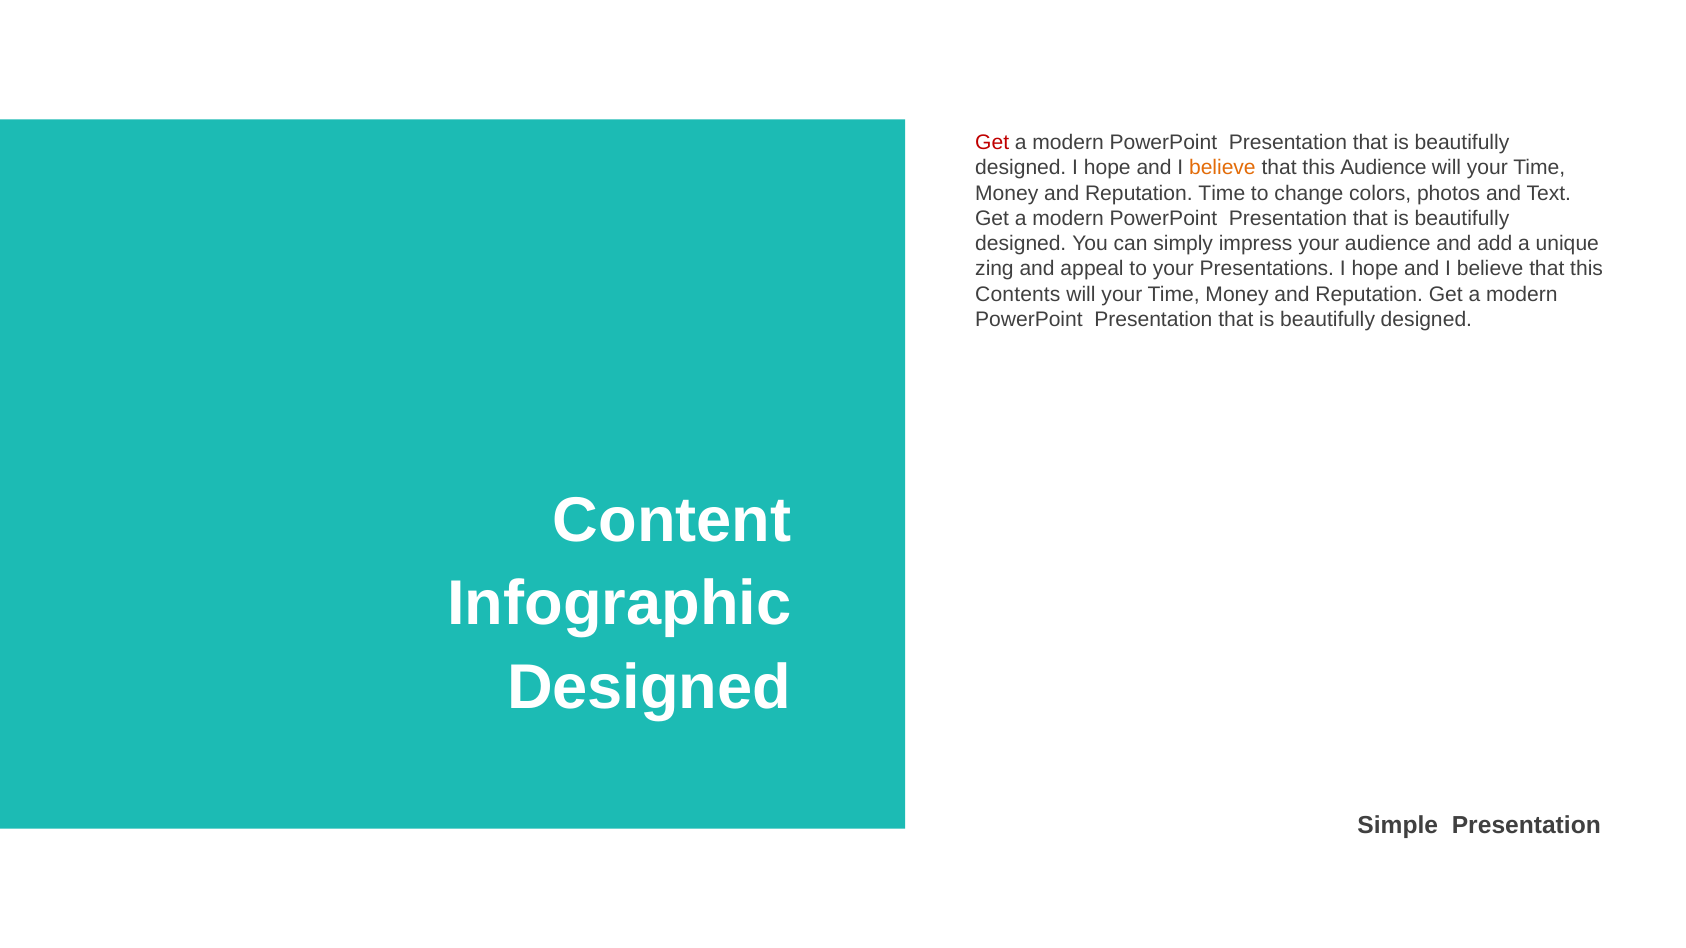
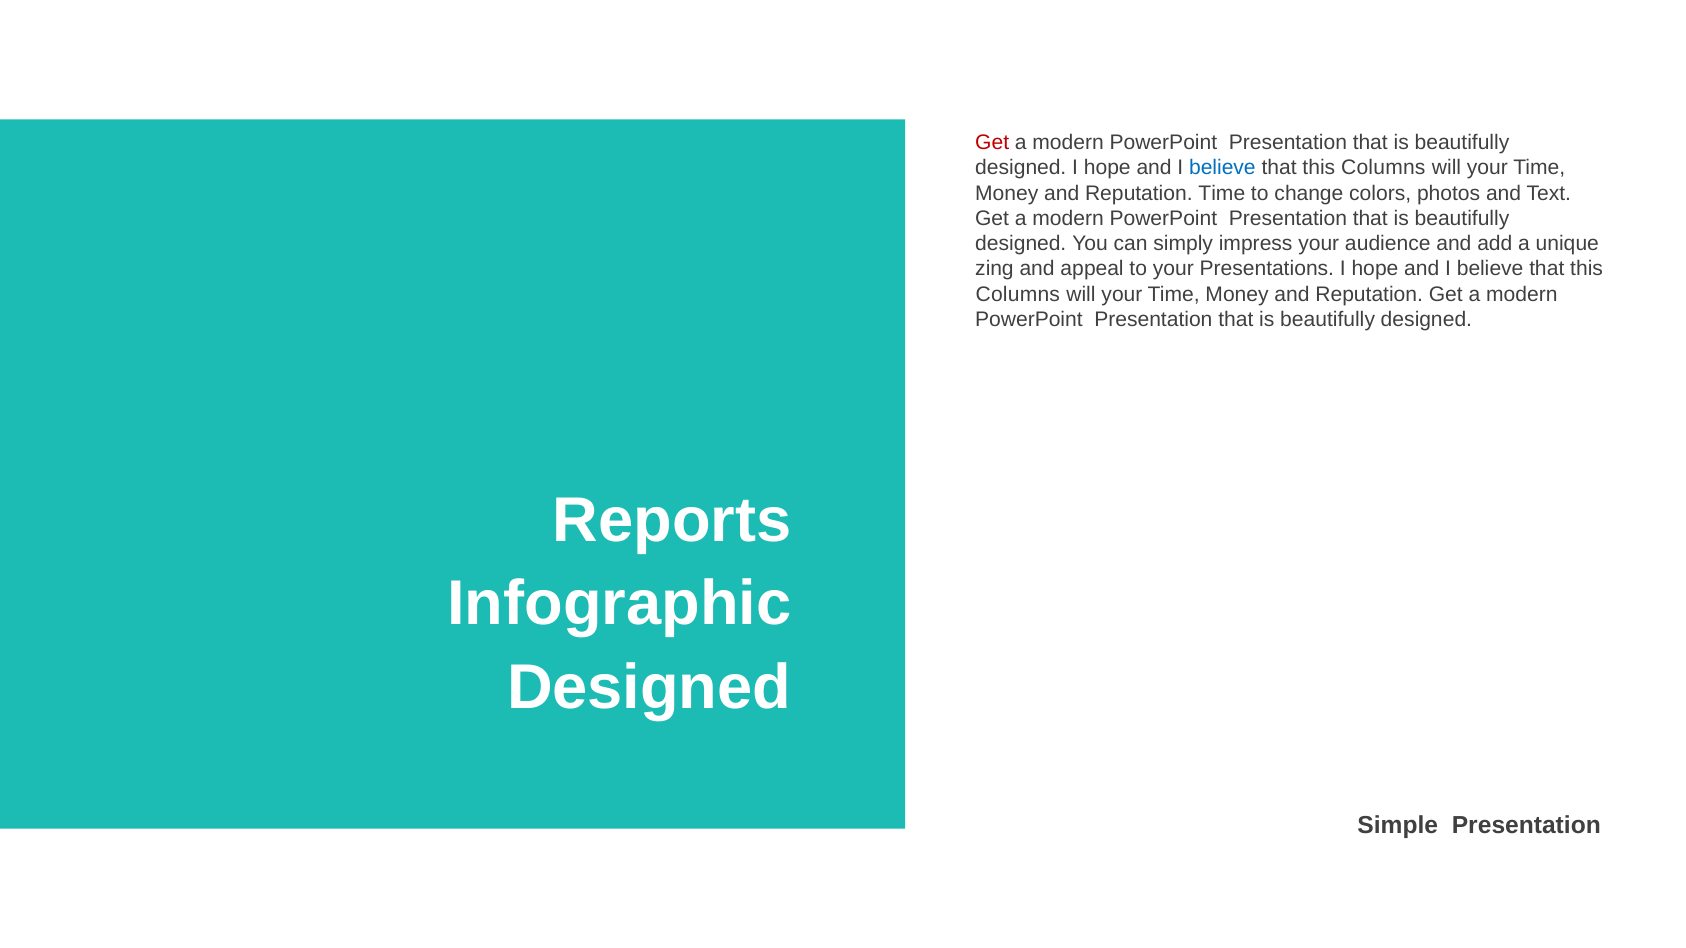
believe colour: orange -> blue (1222, 168)
Audience: Audience -> Columns (1383, 168)
Contents: Contents -> Columns (1018, 294)
Content: Content -> Reports (672, 521)
